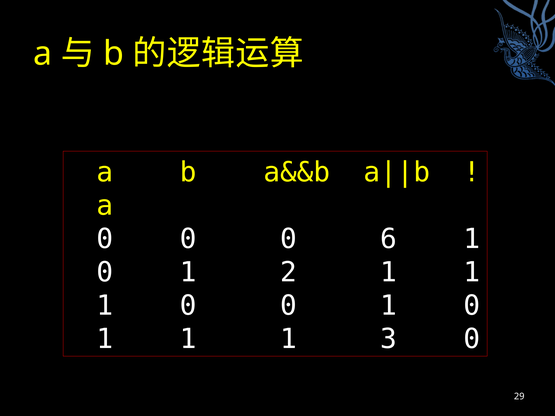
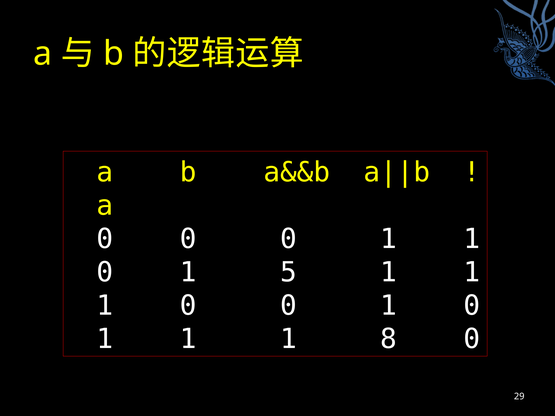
0 0 0 6: 6 -> 1 (388, 239)
2: 2 -> 5 (288, 273)
3: 3 -> 8 (389, 339)
